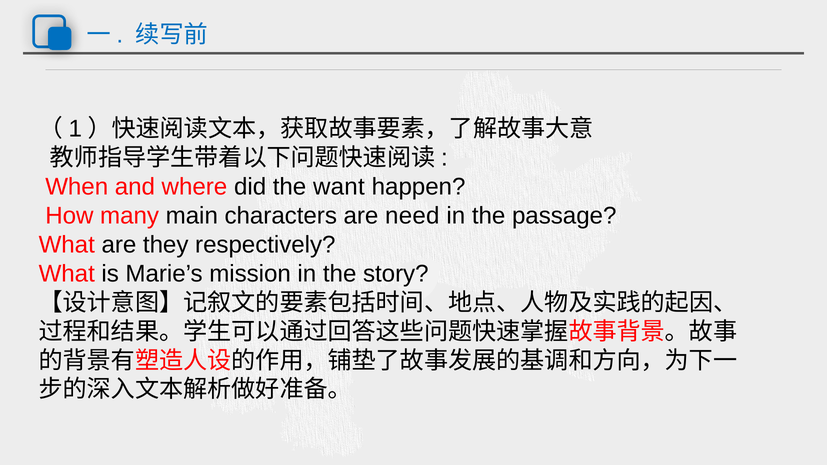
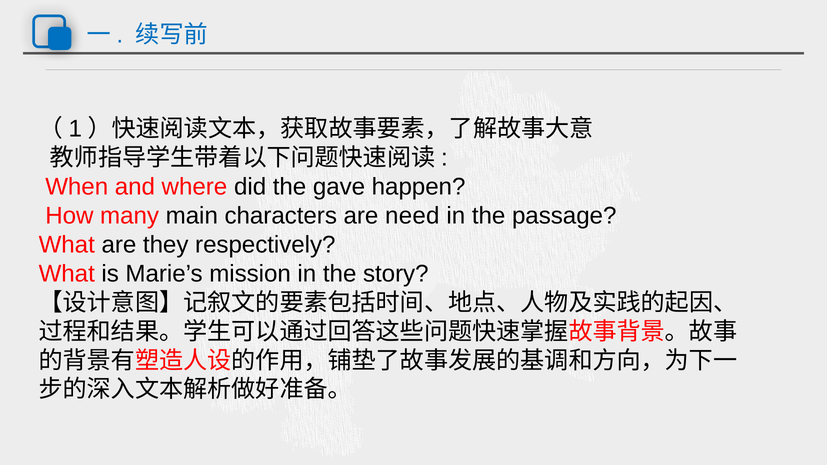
want: want -> gave (339, 187)
